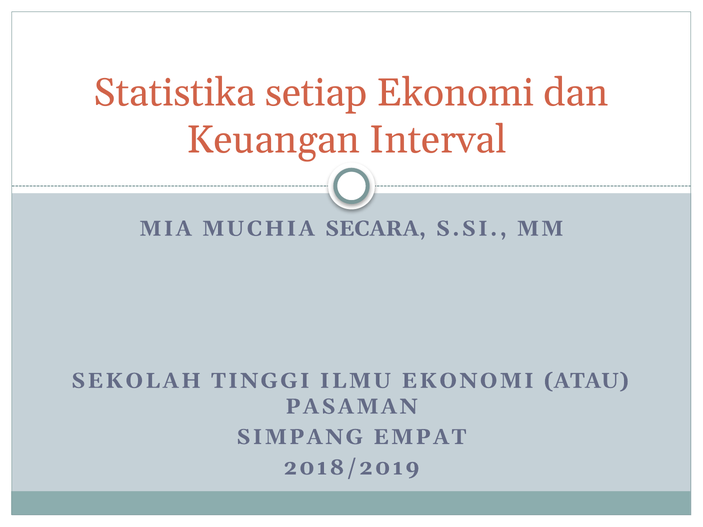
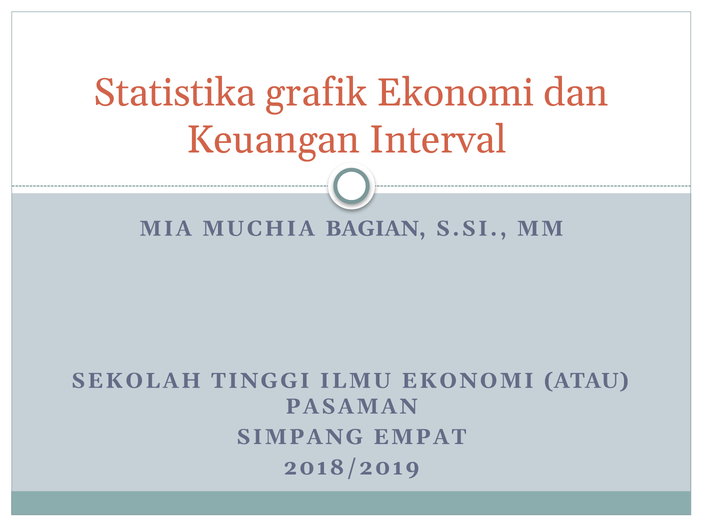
setiap: setiap -> grafik (316, 93)
SECARA: SECARA -> BAGIAN (375, 229)
